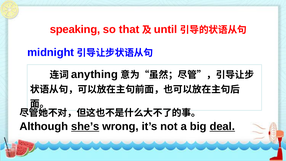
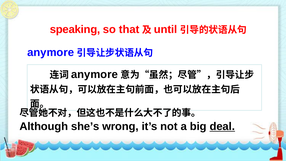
midnight: midnight -> anymore (51, 52)
anything: anything -> anymore (94, 74)
she’s underline: present -> none (85, 126)
